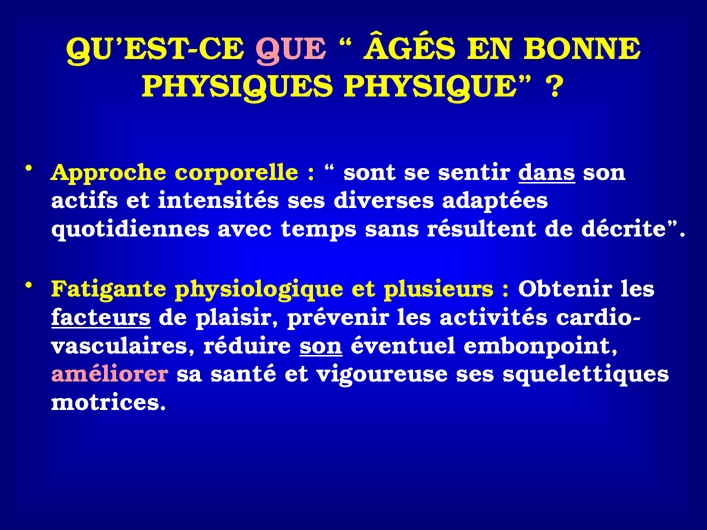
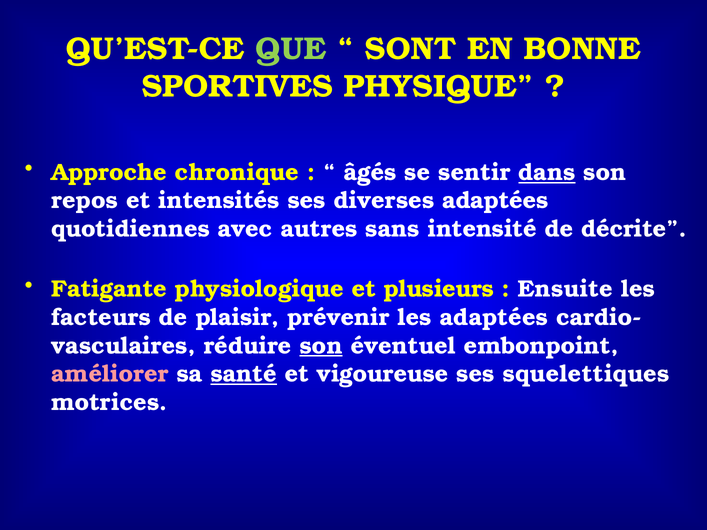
QUE colour: pink -> light green (291, 49)
ÂGÉS: ÂGÉS -> SONT (411, 49)
PHYSIQUES: PHYSIQUES -> SPORTIVES (237, 86)
corporelle: corporelle -> chronique (237, 173)
sont: sont -> âgés (370, 173)
actifs: actifs -> repos (85, 201)
temps: temps -> autres (319, 229)
résultent: résultent -> intensité (482, 229)
Obtenir: Obtenir -> Ensuite (565, 289)
facteurs underline: present -> none (101, 318)
les activités: activités -> adaptées (494, 318)
santé underline: none -> present (244, 374)
